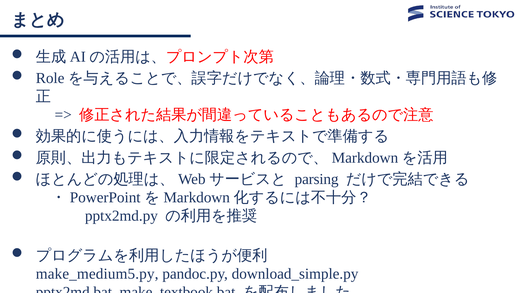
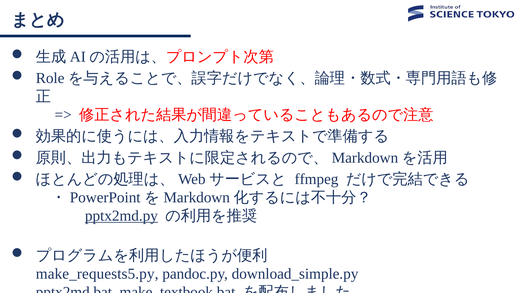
parsing: parsing -> ffmpeg (317, 179)
pptx2md.py underline: none -> present (121, 216)
make_medium5.py: make_medium5.py -> make_requests5.py (97, 274)
